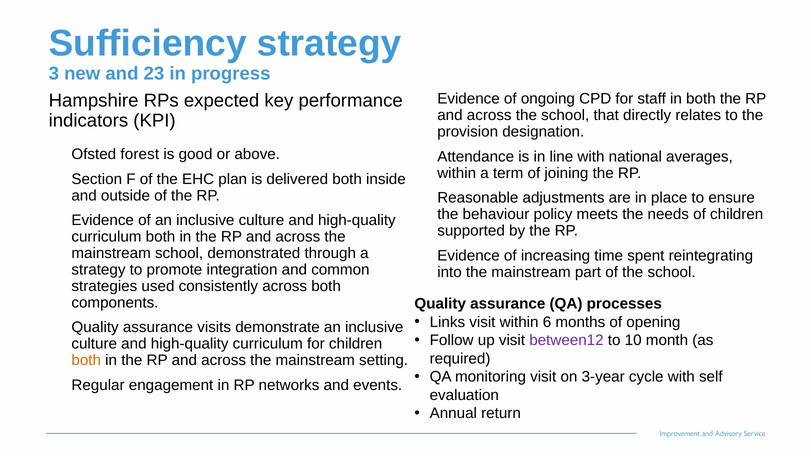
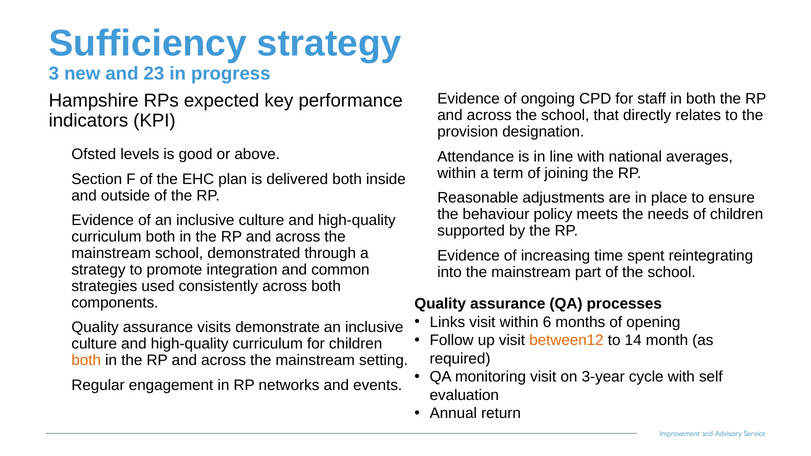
forest: forest -> levels (140, 154)
between12 colour: purple -> orange (566, 341)
10: 10 -> 14 (633, 341)
